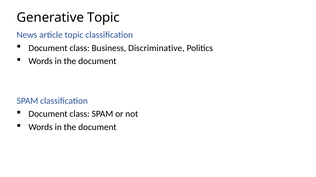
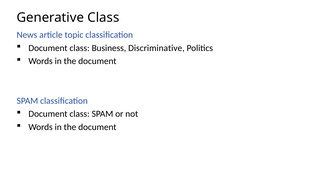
Generative Topic: Topic -> Class (103, 18)
